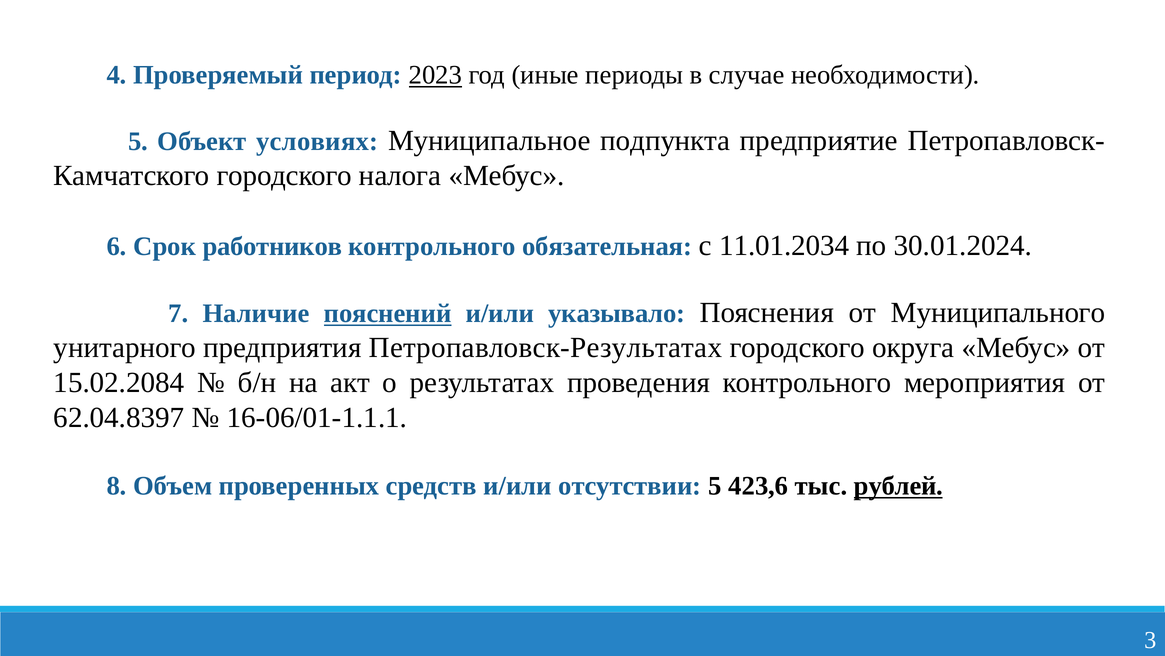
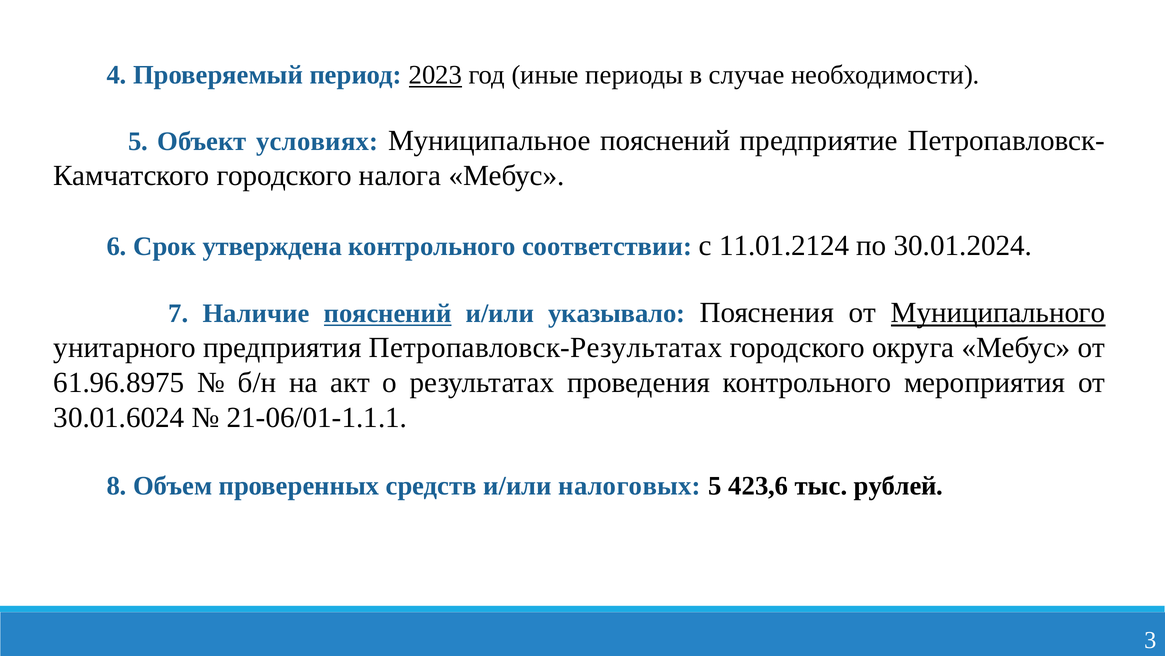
Муниципальное подпункта: подпункта -> пояснений (665, 141)
работников: работников -> утверждена (272, 246)
обязательная: обязательная -> соответствии (607, 246)
11.01.2034: 11.01.2034 -> 11.01.2124 (784, 246)
Муниципального underline: none -> present (998, 313)
15.02.2084: 15.02.2084 -> 61.96.8975 (119, 382)
62.04.8397: 62.04.8397 -> 30.01.6024 (119, 417)
16-06/01-1.1.1: 16-06/01-1.1.1 -> 21-06/01-1.1.1 (317, 417)
отсутствии: отсутствии -> налоговых (630, 486)
рублей underline: present -> none (898, 486)
